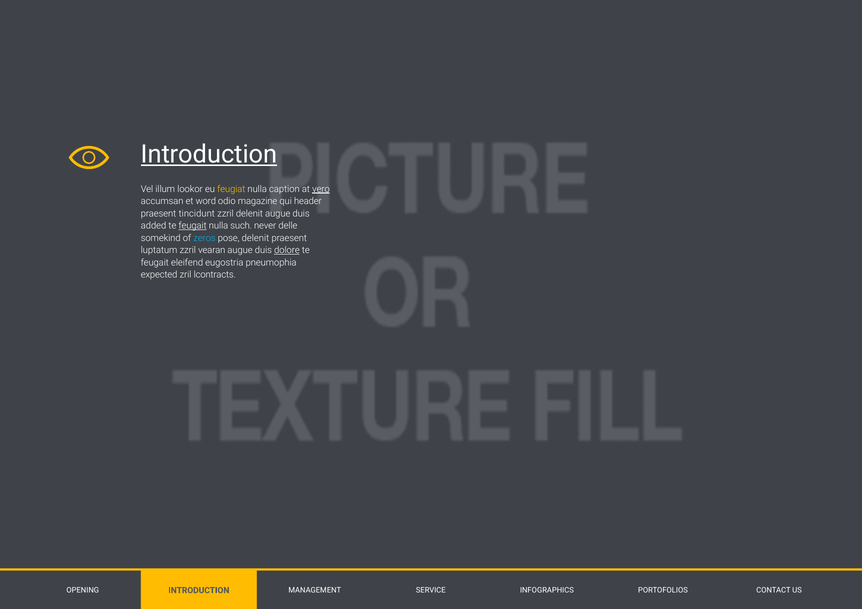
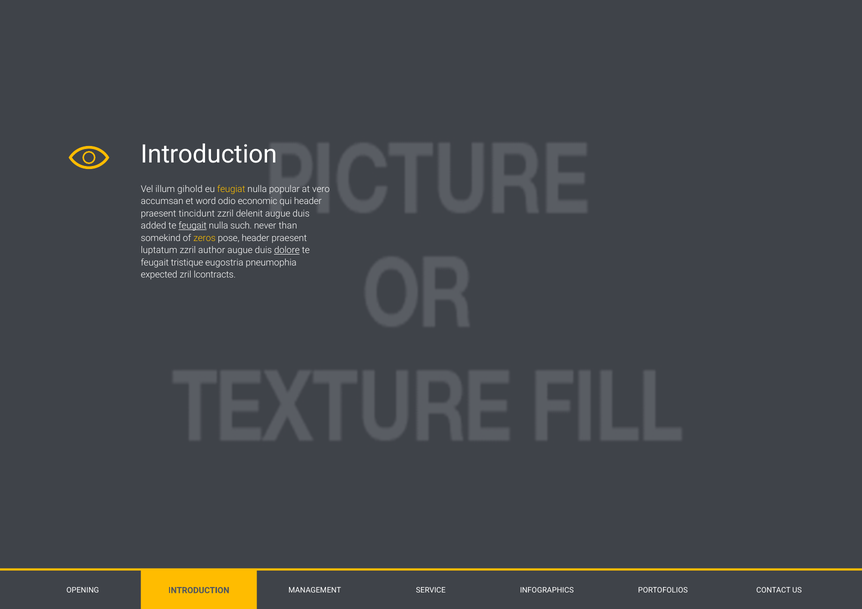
Introduction underline: present -> none (209, 154)
lookor: lookor -> gihold (190, 189)
caption: caption -> popular (284, 189)
vero underline: present -> none (321, 189)
magazine: magazine -> economic (258, 201)
delle: delle -> than (288, 226)
zeros colour: light blue -> yellow (205, 238)
pose delenit: delenit -> header (256, 238)
vearan: vearan -> author (212, 250)
eleifend: eleifend -> tristique (187, 263)
